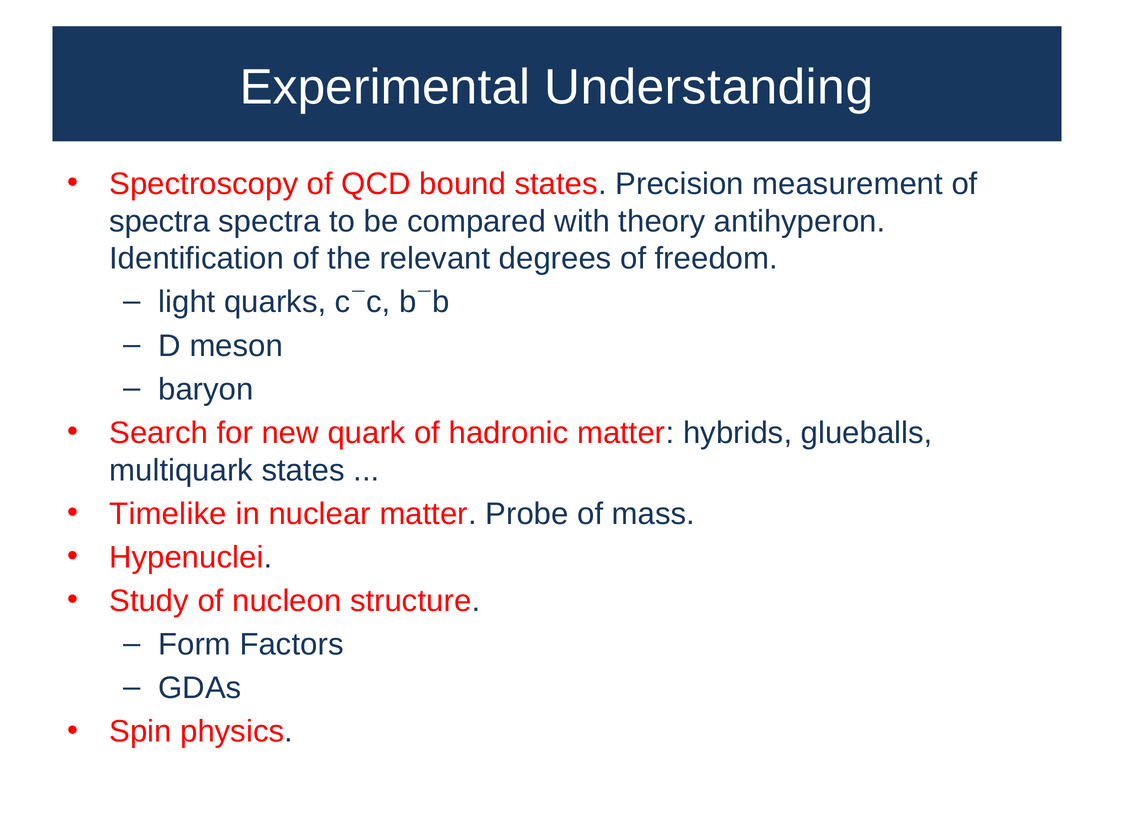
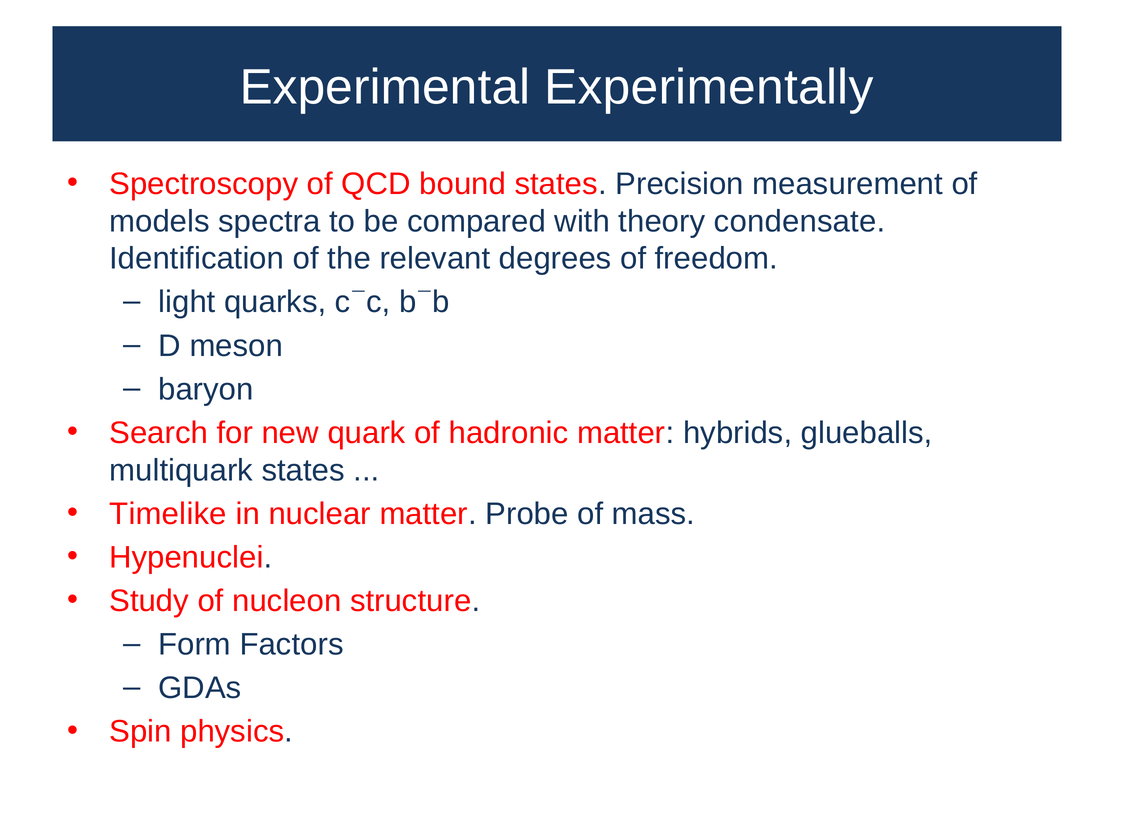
Understanding: Understanding -> Experimentally (709, 87)
spectra: spectra -> models (160, 222)
antihyperon: antihyperon -> condensate (800, 222)
